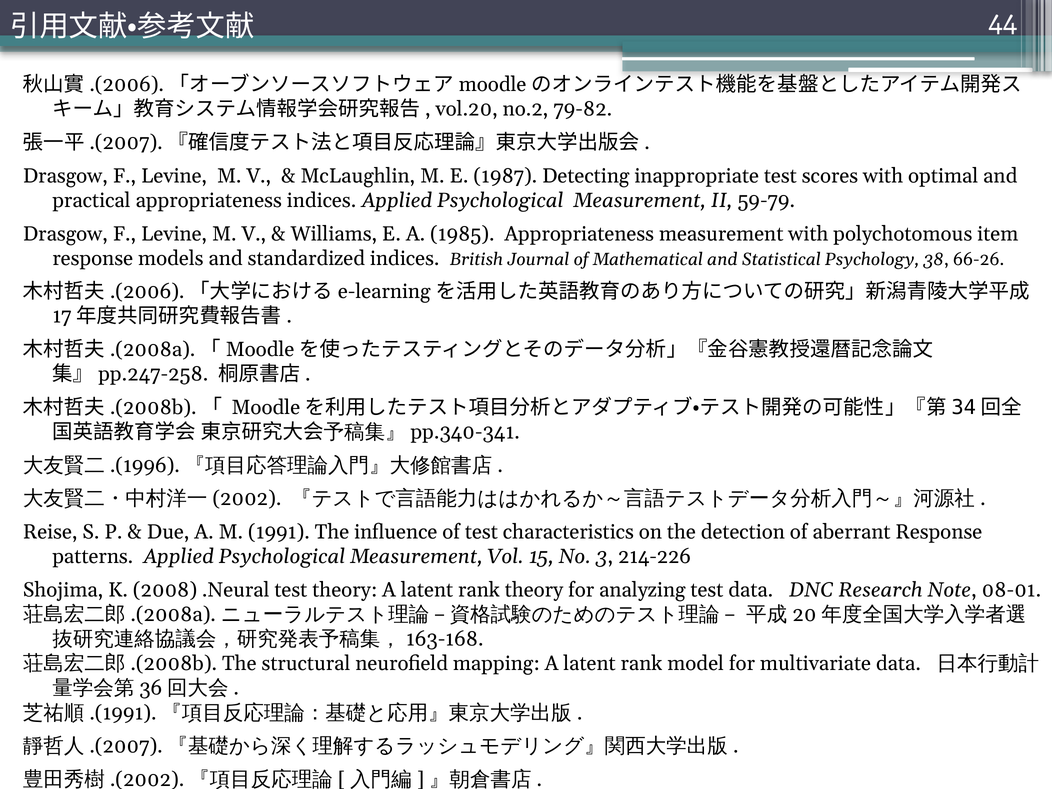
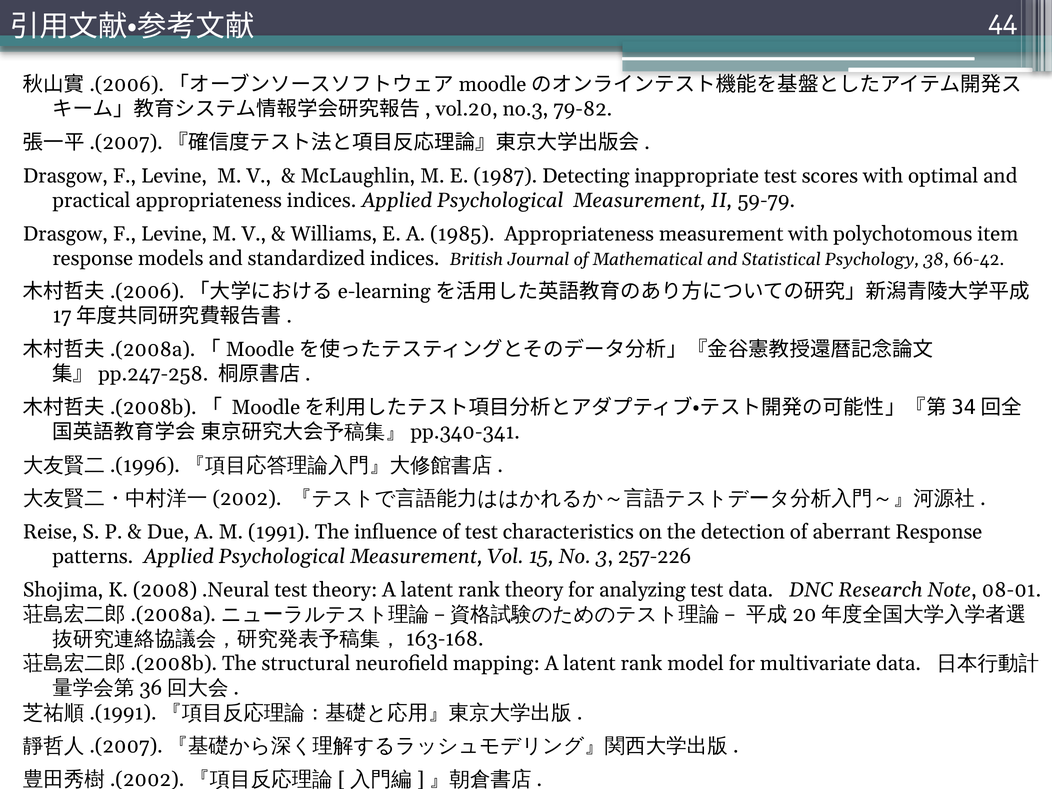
no.2: no.2 -> no.3 (525, 109)
66-26: 66-26 -> 66-42 (979, 259)
214-226: 214-226 -> 257-226 (655, 557)
